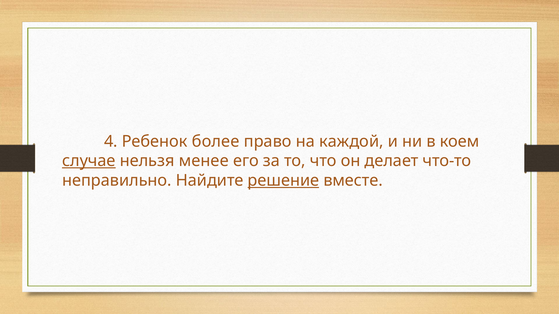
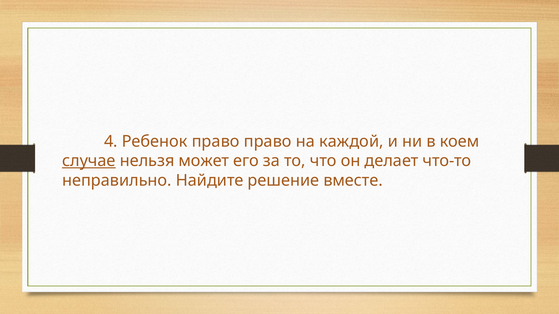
Ребенок более: более -> право (216, 142)
менее: менее -> может (204, 161)
решение underline: present -> none (283, 181)
